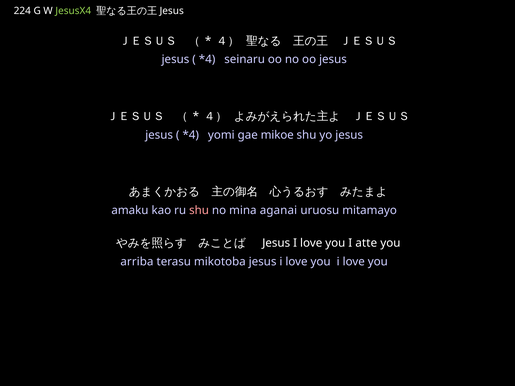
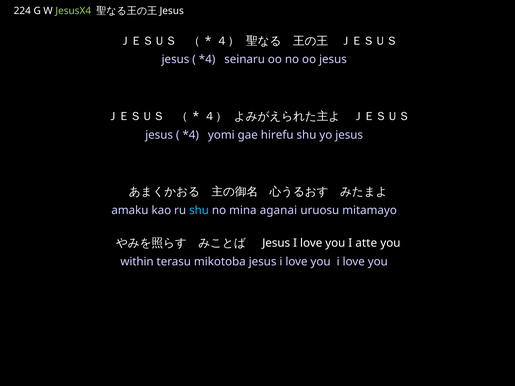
mikoe: mikoe -> hirefu (277, 135)
shu colour: pink -> light blue (199, 210)
arriba: arriba -> within (137, 262)
